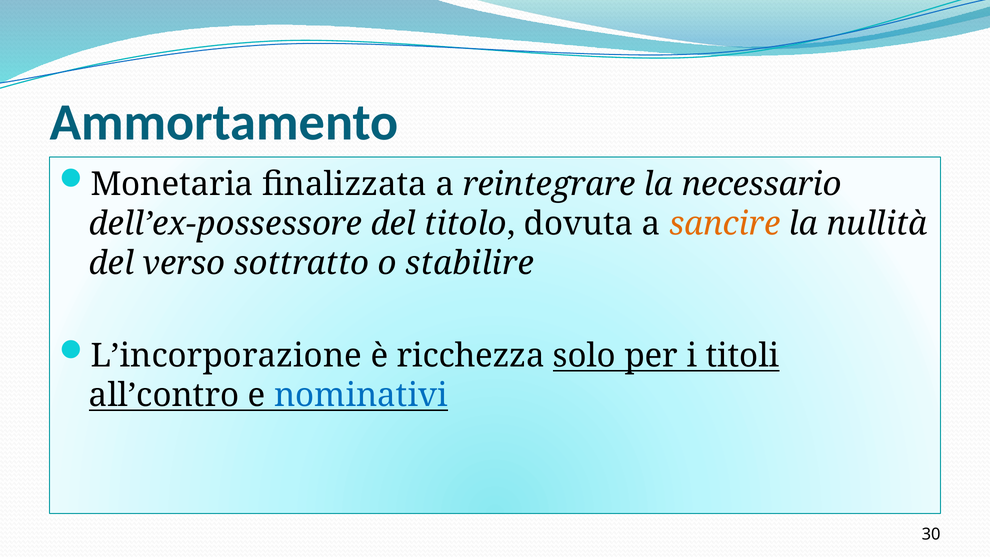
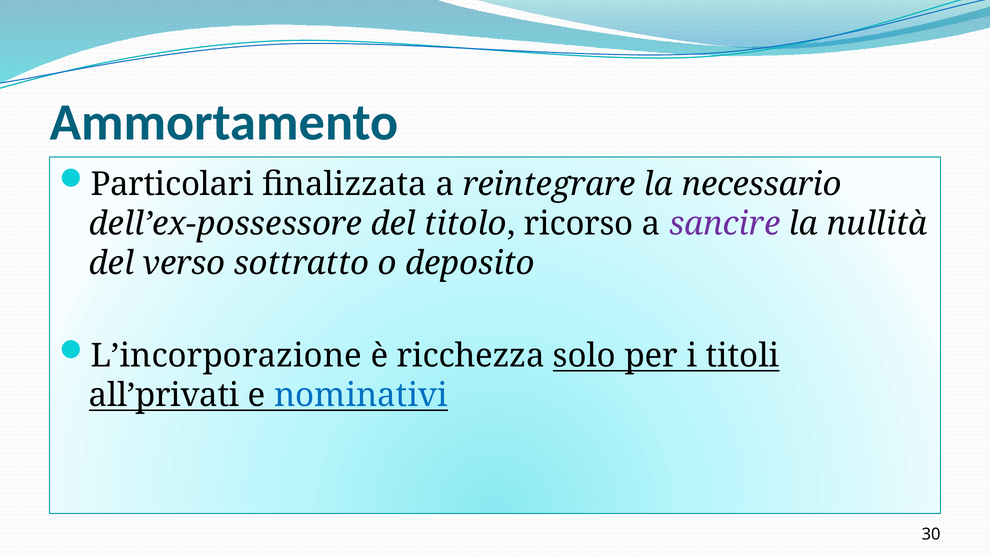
Monetaria: Monetaria -> Particolari (172, 184)
dovuta: dovuta -> ricorso (579, 224)
sancire colour: orange -> purple (725, 224)
stabilire: stabilire -> deposito (470, 263)
all’contro: all’contro -> all’privati (164, 395)
